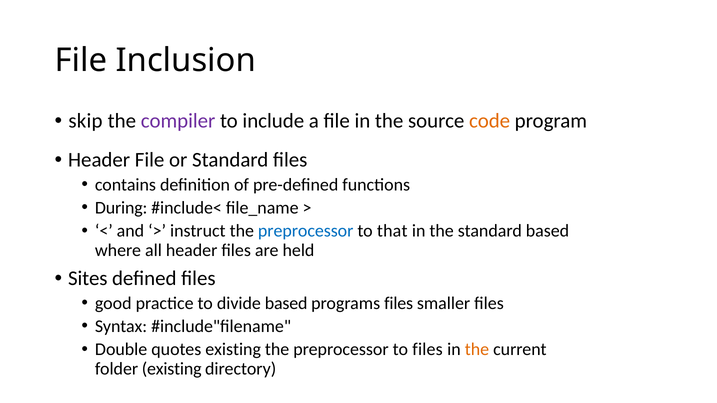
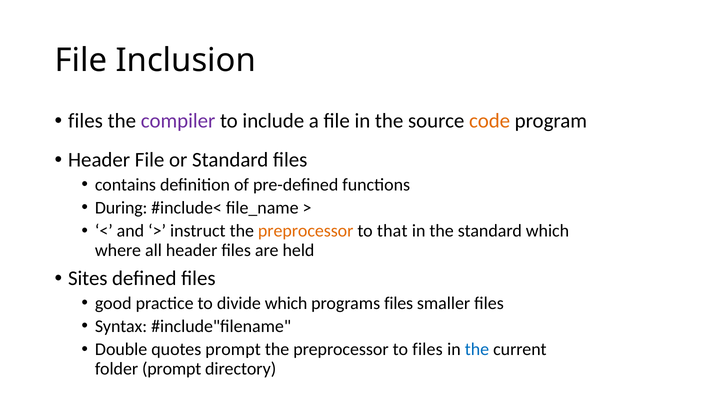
skip: skip -> files (86, 121)
preprocessor colour: blue -> orange (306, 231)
standard based: based -> which (547, 231)
divide based: based -> which (286, 303)
quotes existing: existing -> prompt (233, 350)
the colour: orange -> blue (477, 350)
folder existing: existing -> prompt (172, 369)
